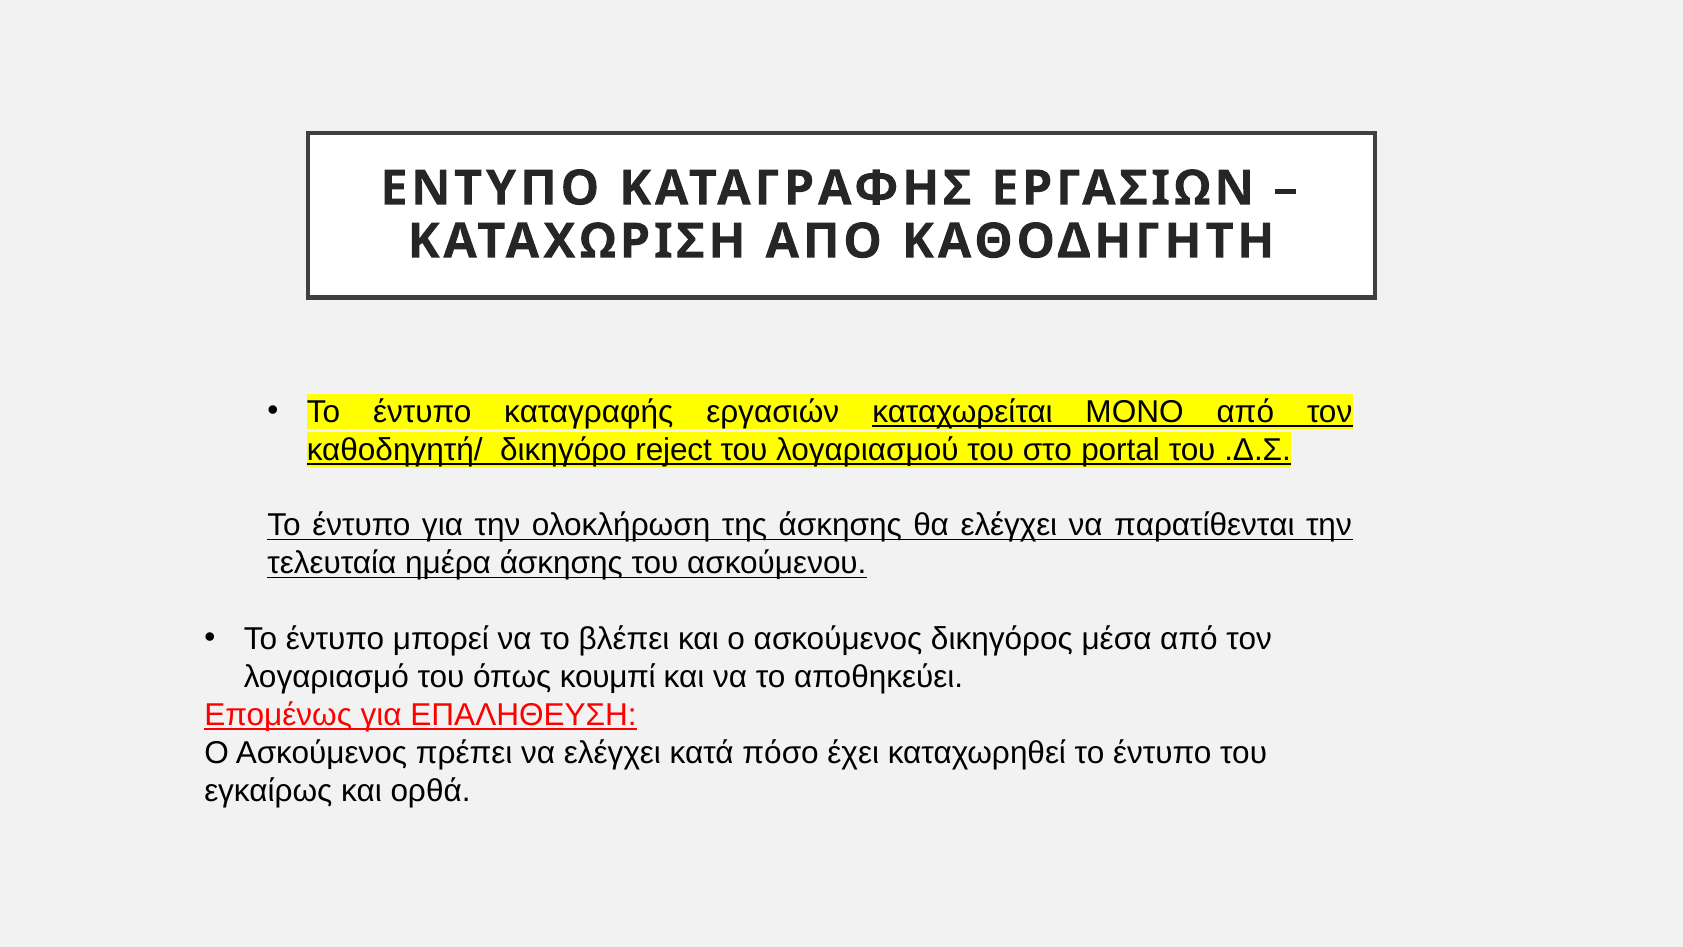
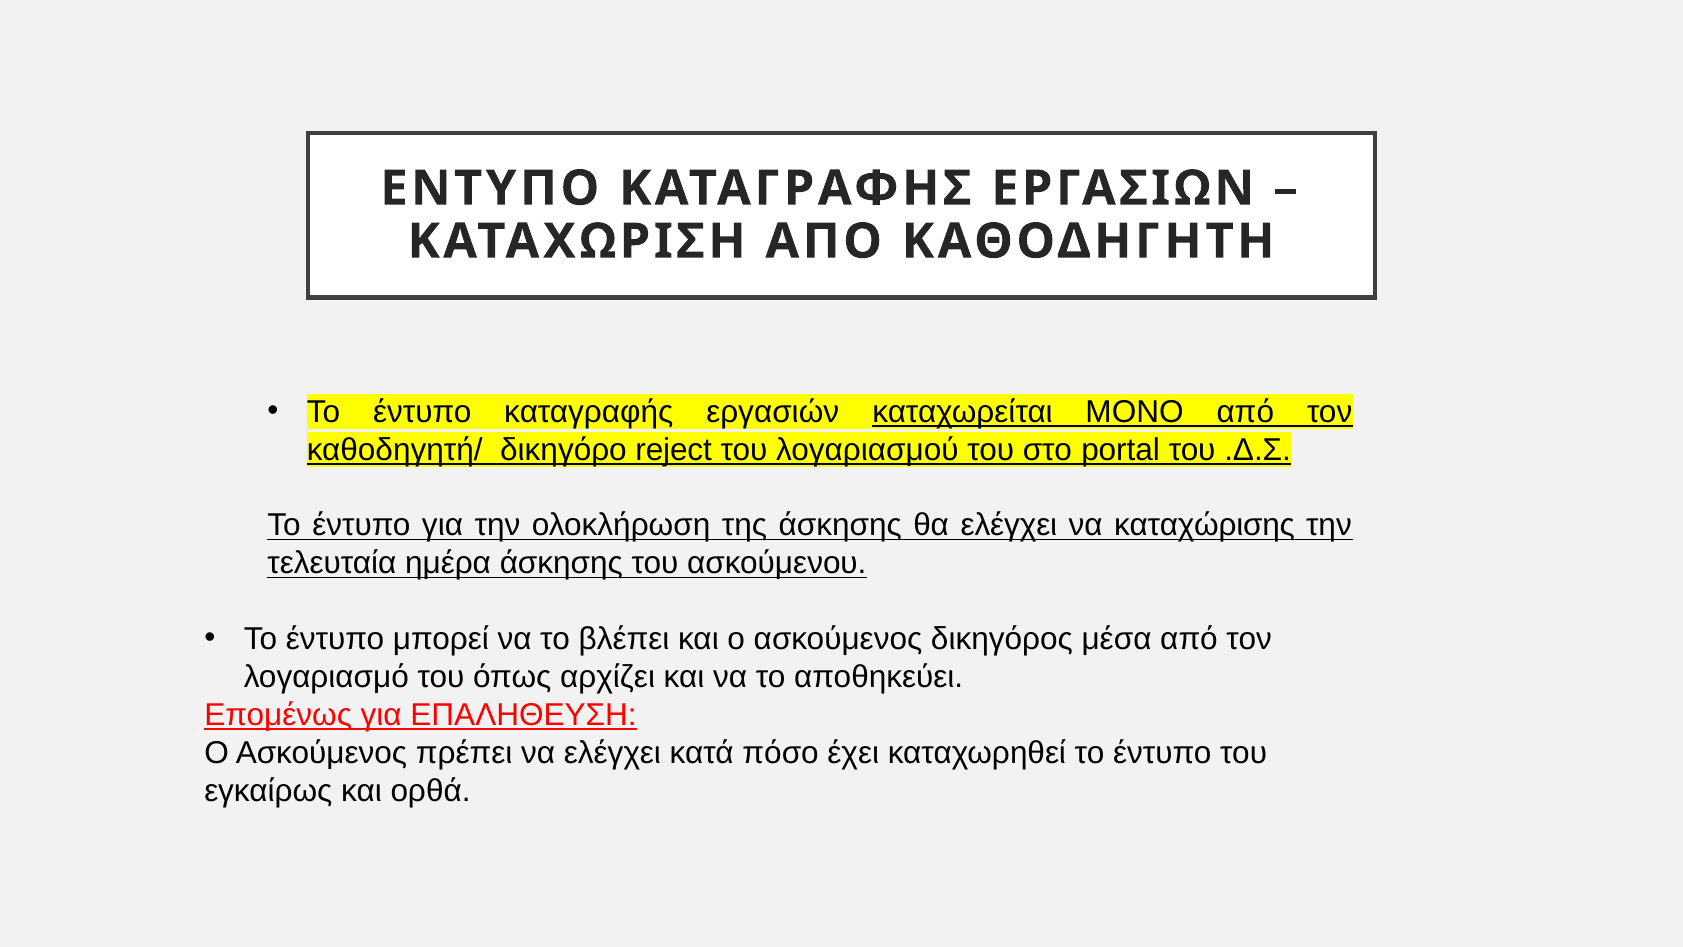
παρατίθενται: παρατίθενται -> καταχώρισης (1204, 525)
κουμπί: κουμπί -> αρχίζει (608, 677)
